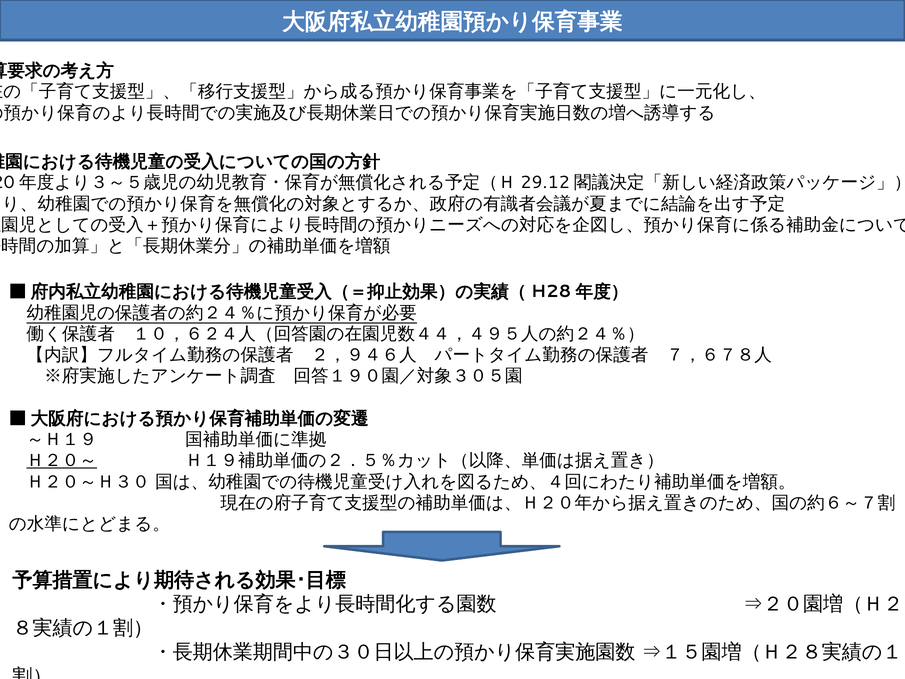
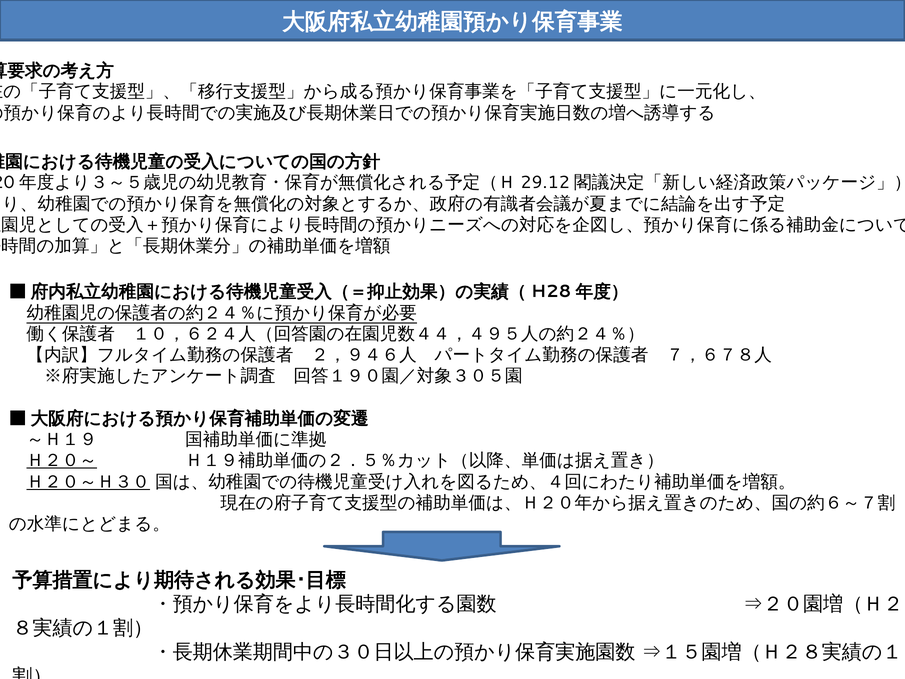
Ｈ２０～Ｈ３０ underline: none -> present (88, 482)
